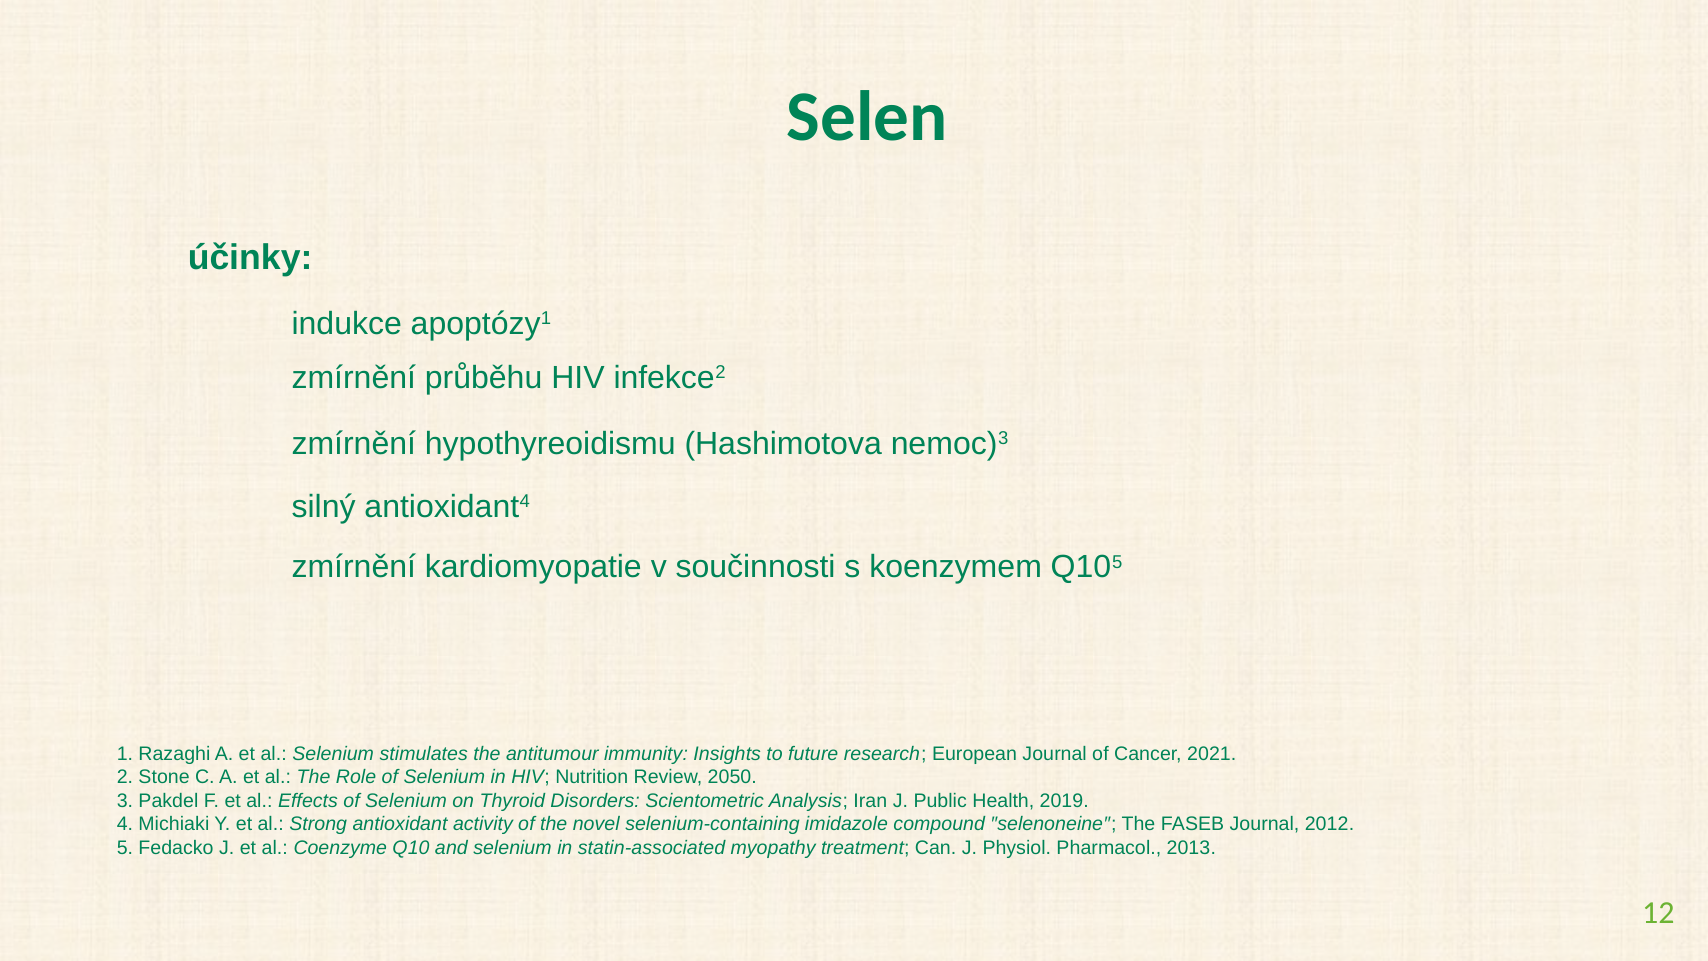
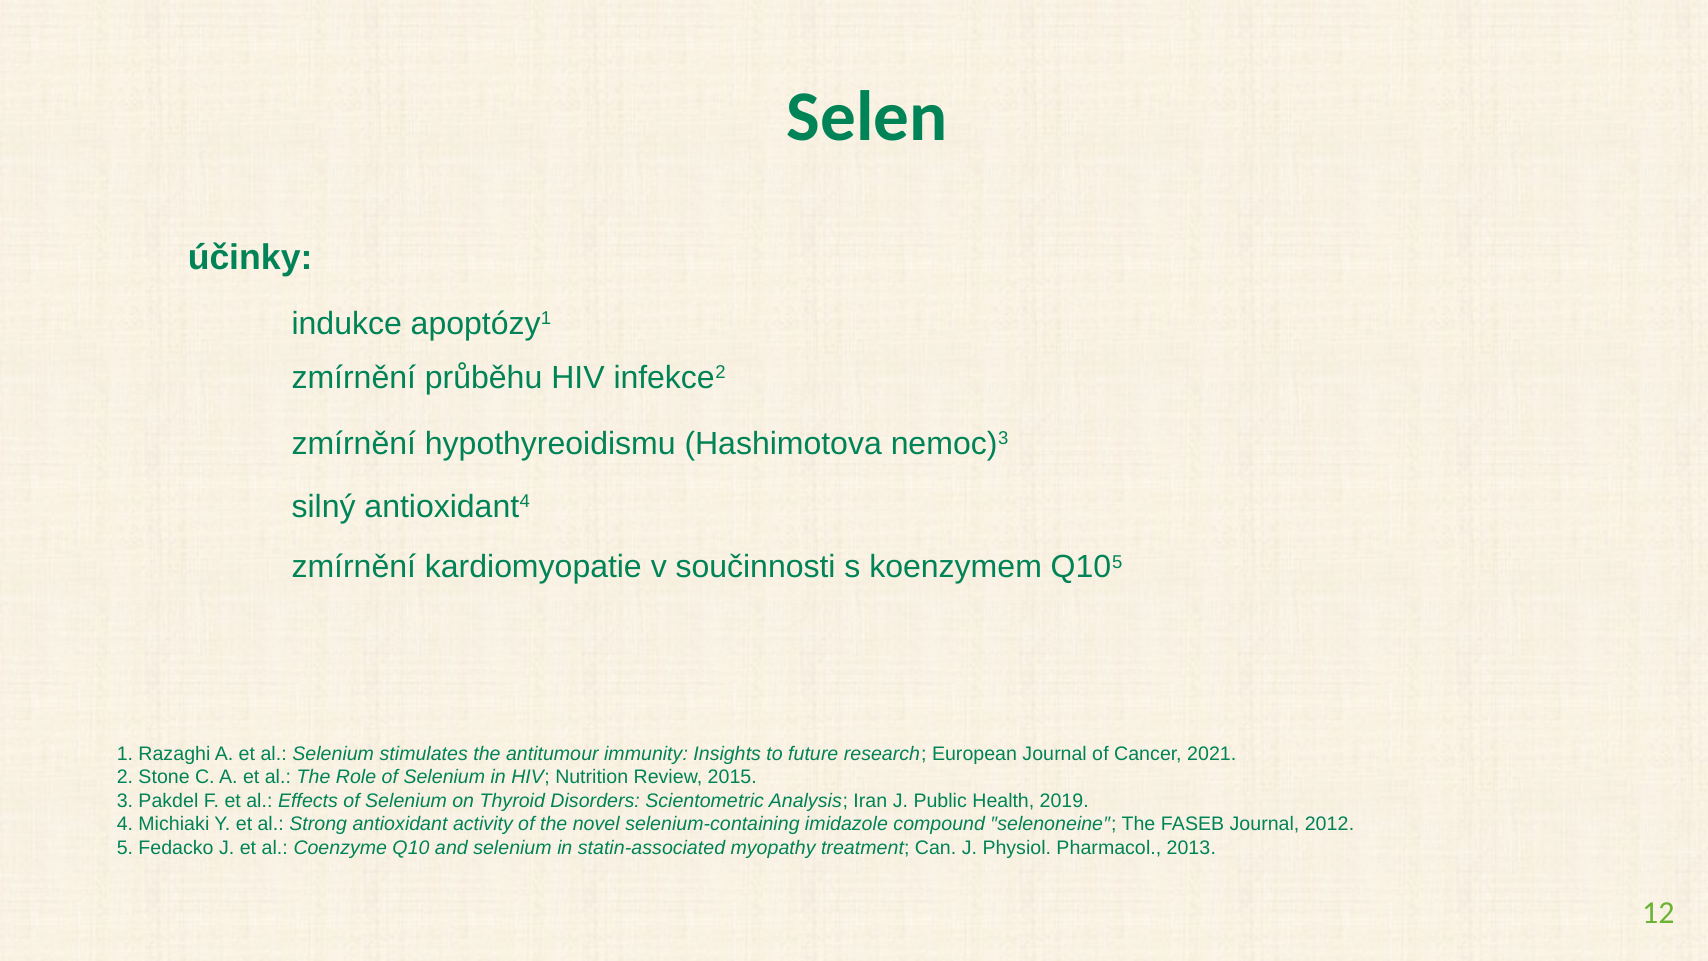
2050: 2050 -> 2015 (732, 777)
